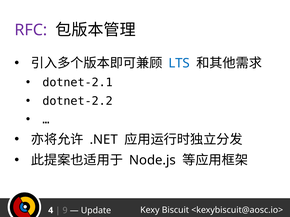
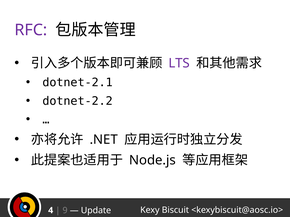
LTS colour: blue -> purple (179, 63)
